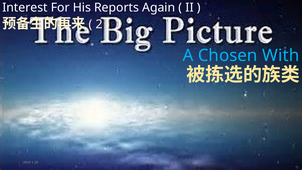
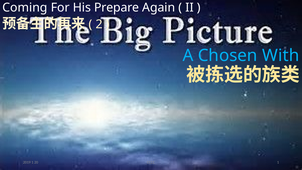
Interest: Interest -> Coming (25, 8)
Reports: Reports -> Prepare (117, 8)
